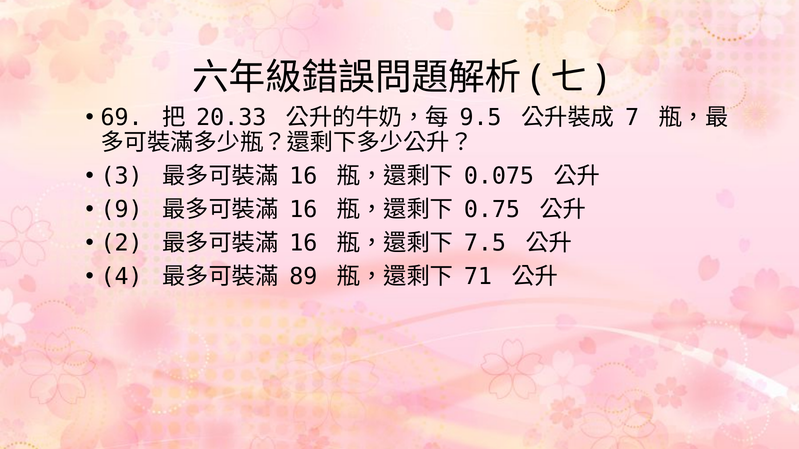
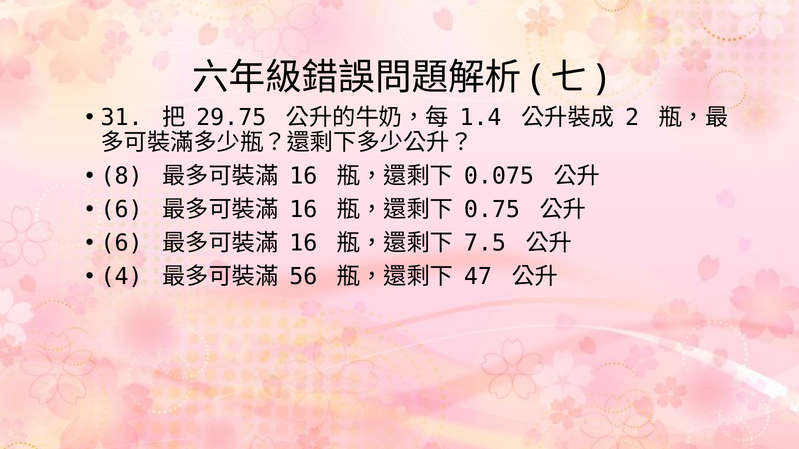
69: 69 -> 31 (122, 118)
20.33: 20.33 -> 29.75 (231, 118)
9.5: 9.5 -> 1.4 (481, 118)
7: 7 -> 2 (632, 118)
3: 3 -> 8 (122, 176)
9: 9 -> 6 (122, 210)
2: 2 -> 6 (122, 243)
89: 89 -> 56 (303, 277)
71: 71 -> 47 (478, 277)
